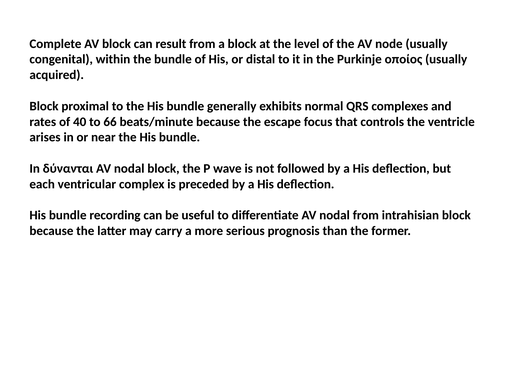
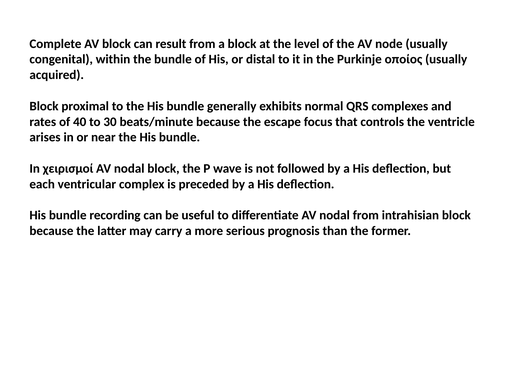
66: 66 -> 30 (110, 122)
δύνανται: δύνανται -> χειρισμοί (68, 169)
